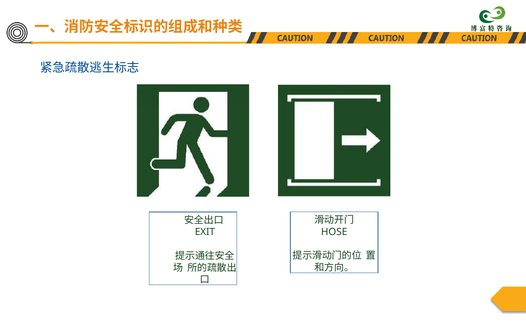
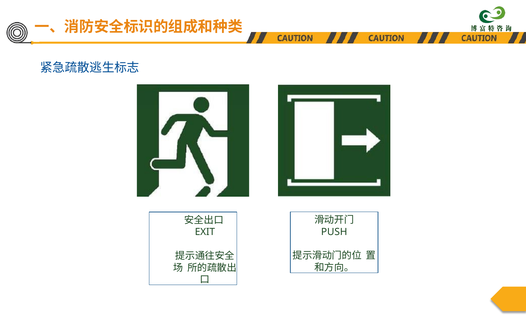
HOSE: HOSE -> PUSH (334, 232)
